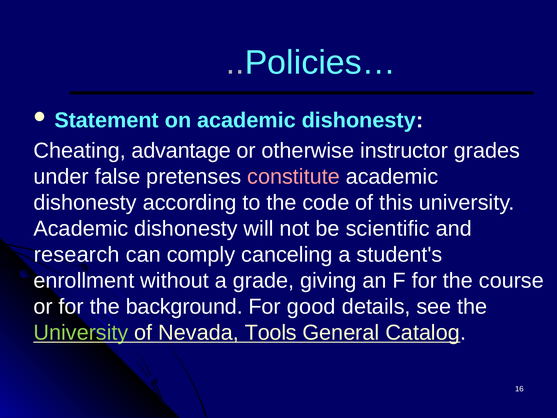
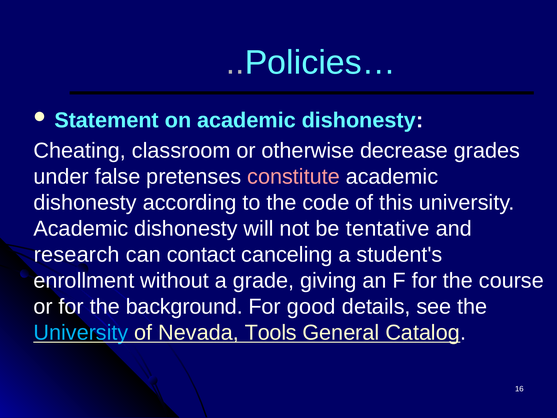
advantage: advantage -> classroom (181, 150)
instructor: instructor -> decrease (404, 150)
scientific: scientific -> tentative (388, 229)
comply: comply -> contact (201, 255)
University colour: light green -> light blue (81, 333)
